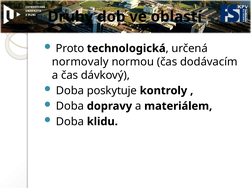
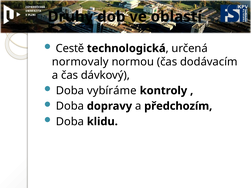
Proto: Proto -> Cestě (70, 48)
poskytuje: poskytuje -> vybíráme (112, 91)
materiálem: materiálem -> předchozím (178, 106)
